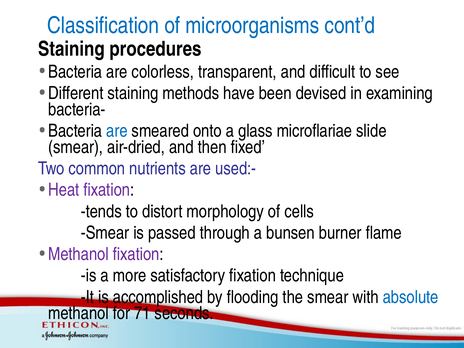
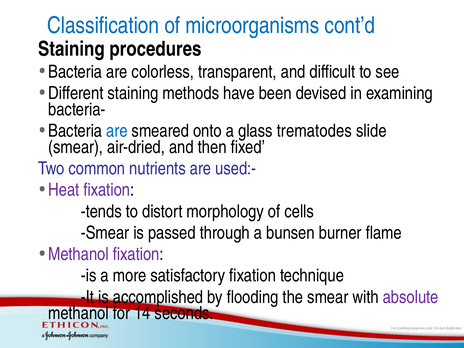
microflariae: microflariae -> trematodes (314, 131)
absolute colour: blue -> purple (411, 297)
71: 71 -> 14 (142, 313)
